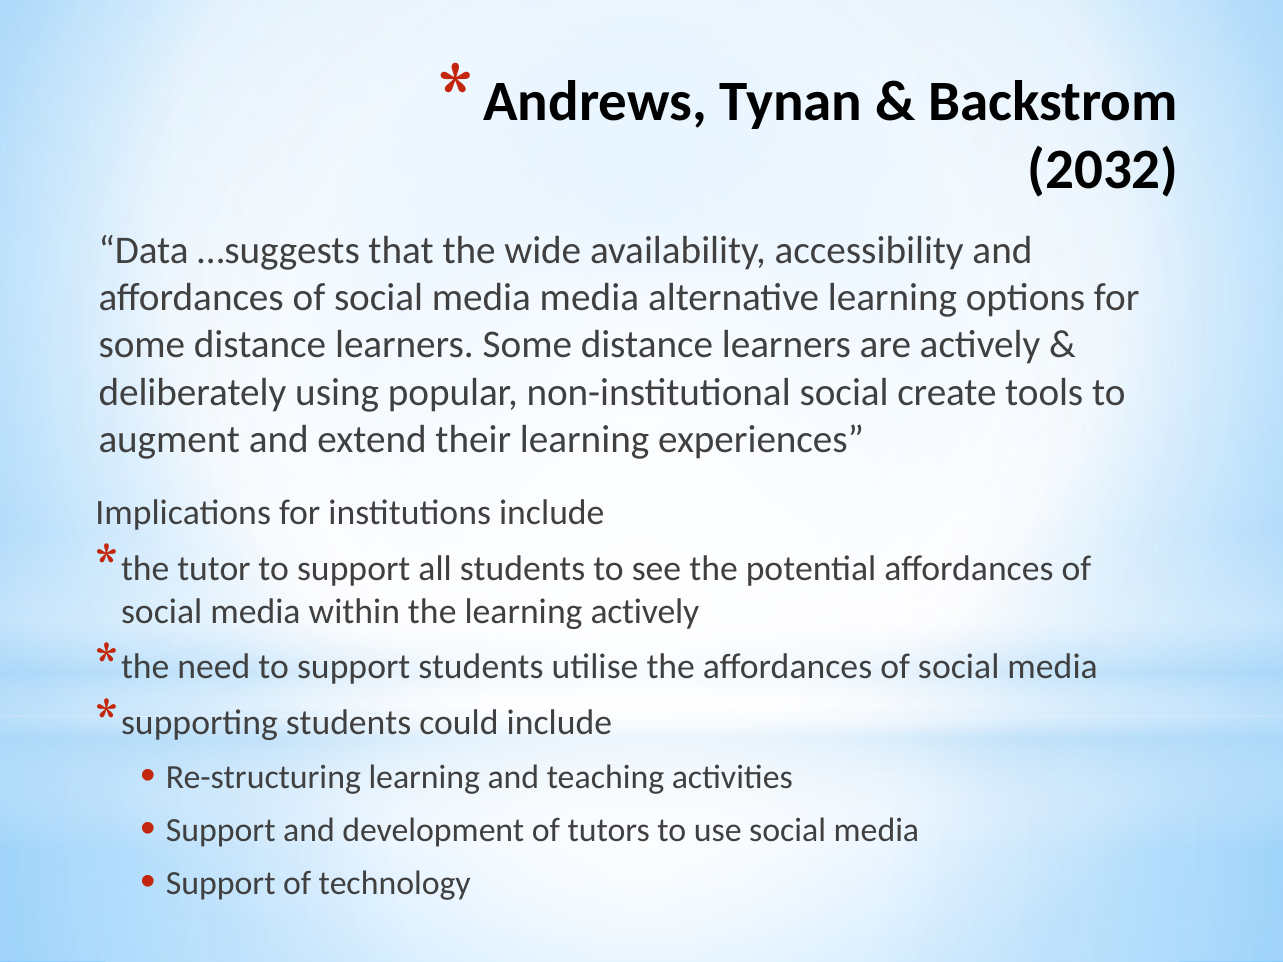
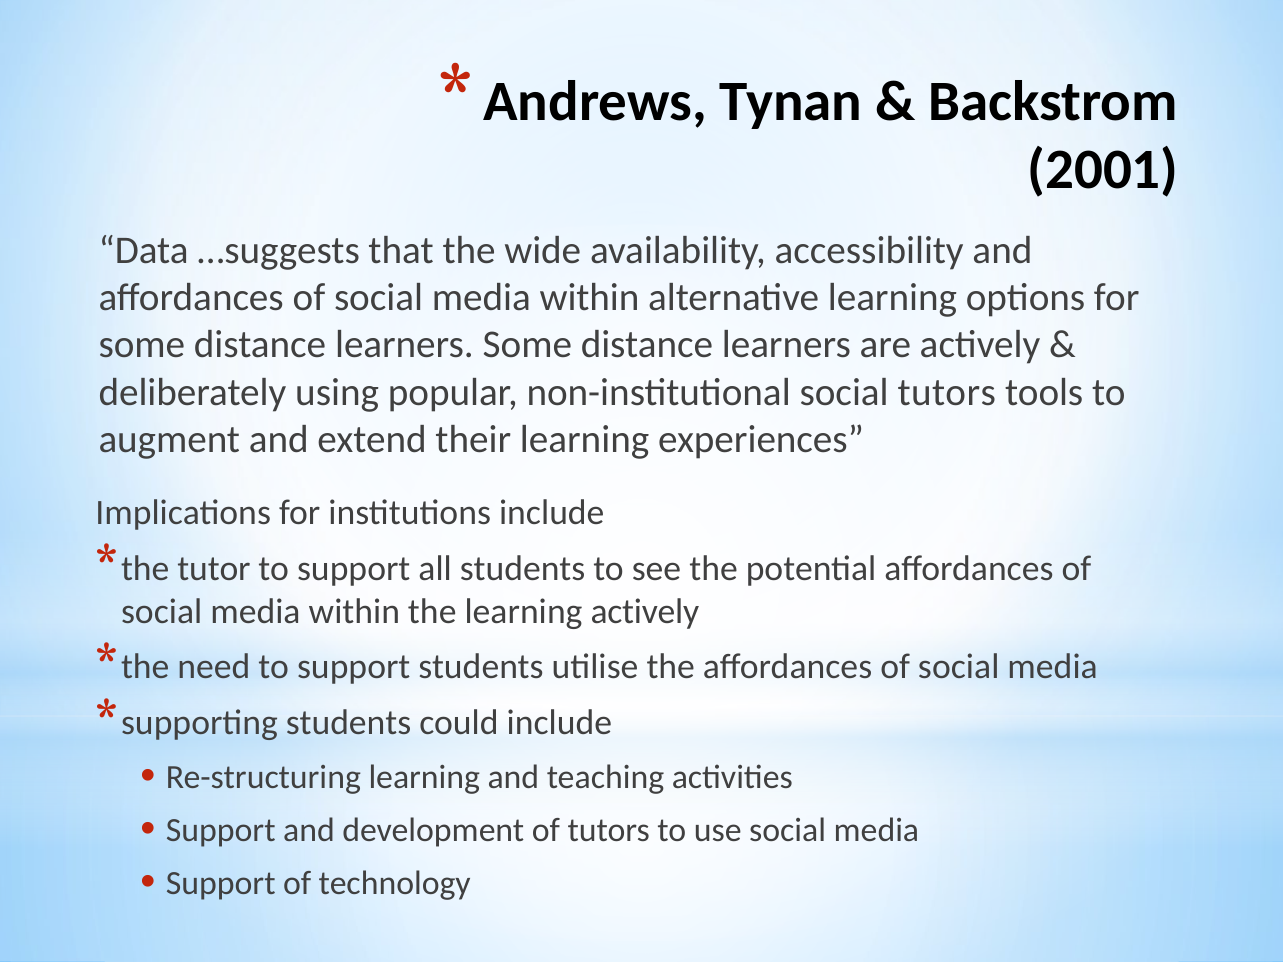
2032: 2032 -> 2001 (1103, 170)
media: media -> within (590, 298)
social create: create -> tutors (947, 392)
